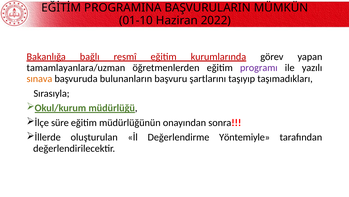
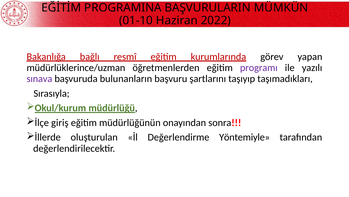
tamamlayanlara/uzman: tamamlayanlara/uzman -> müdürlüklerince/uzman (76, 67)
sınava colour: orange -> purple (39, 78)
süre: süre -> giriş (60, 122)
